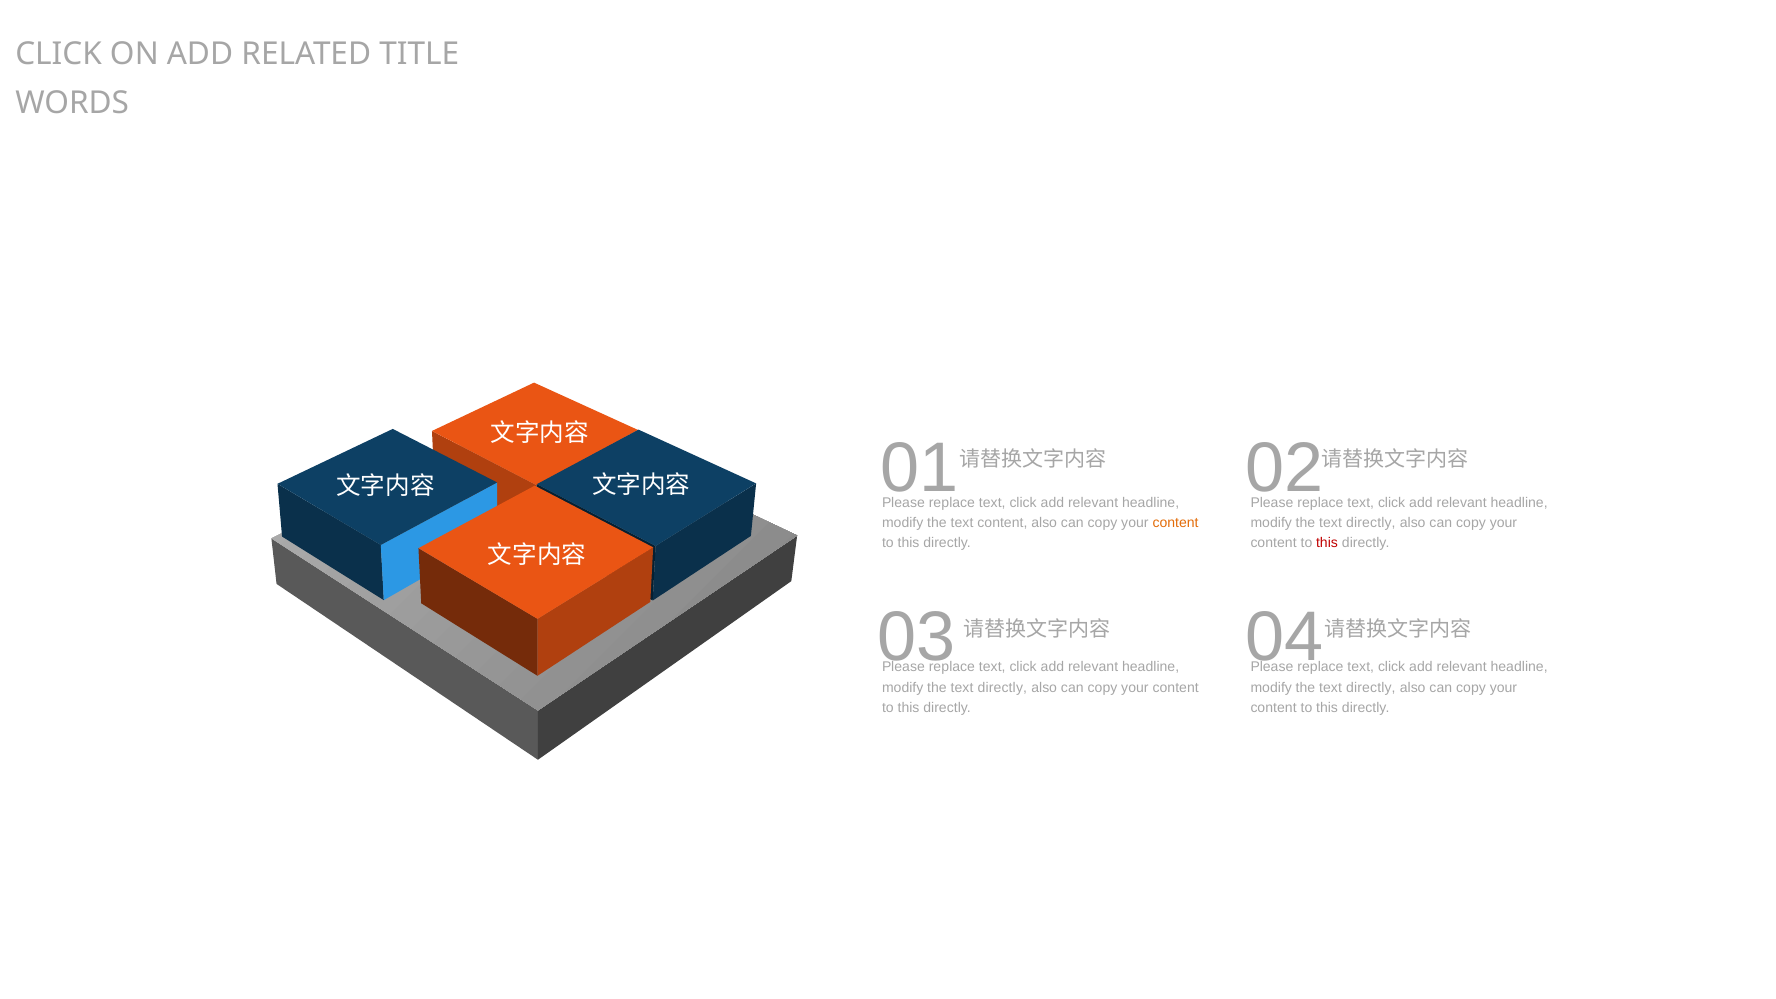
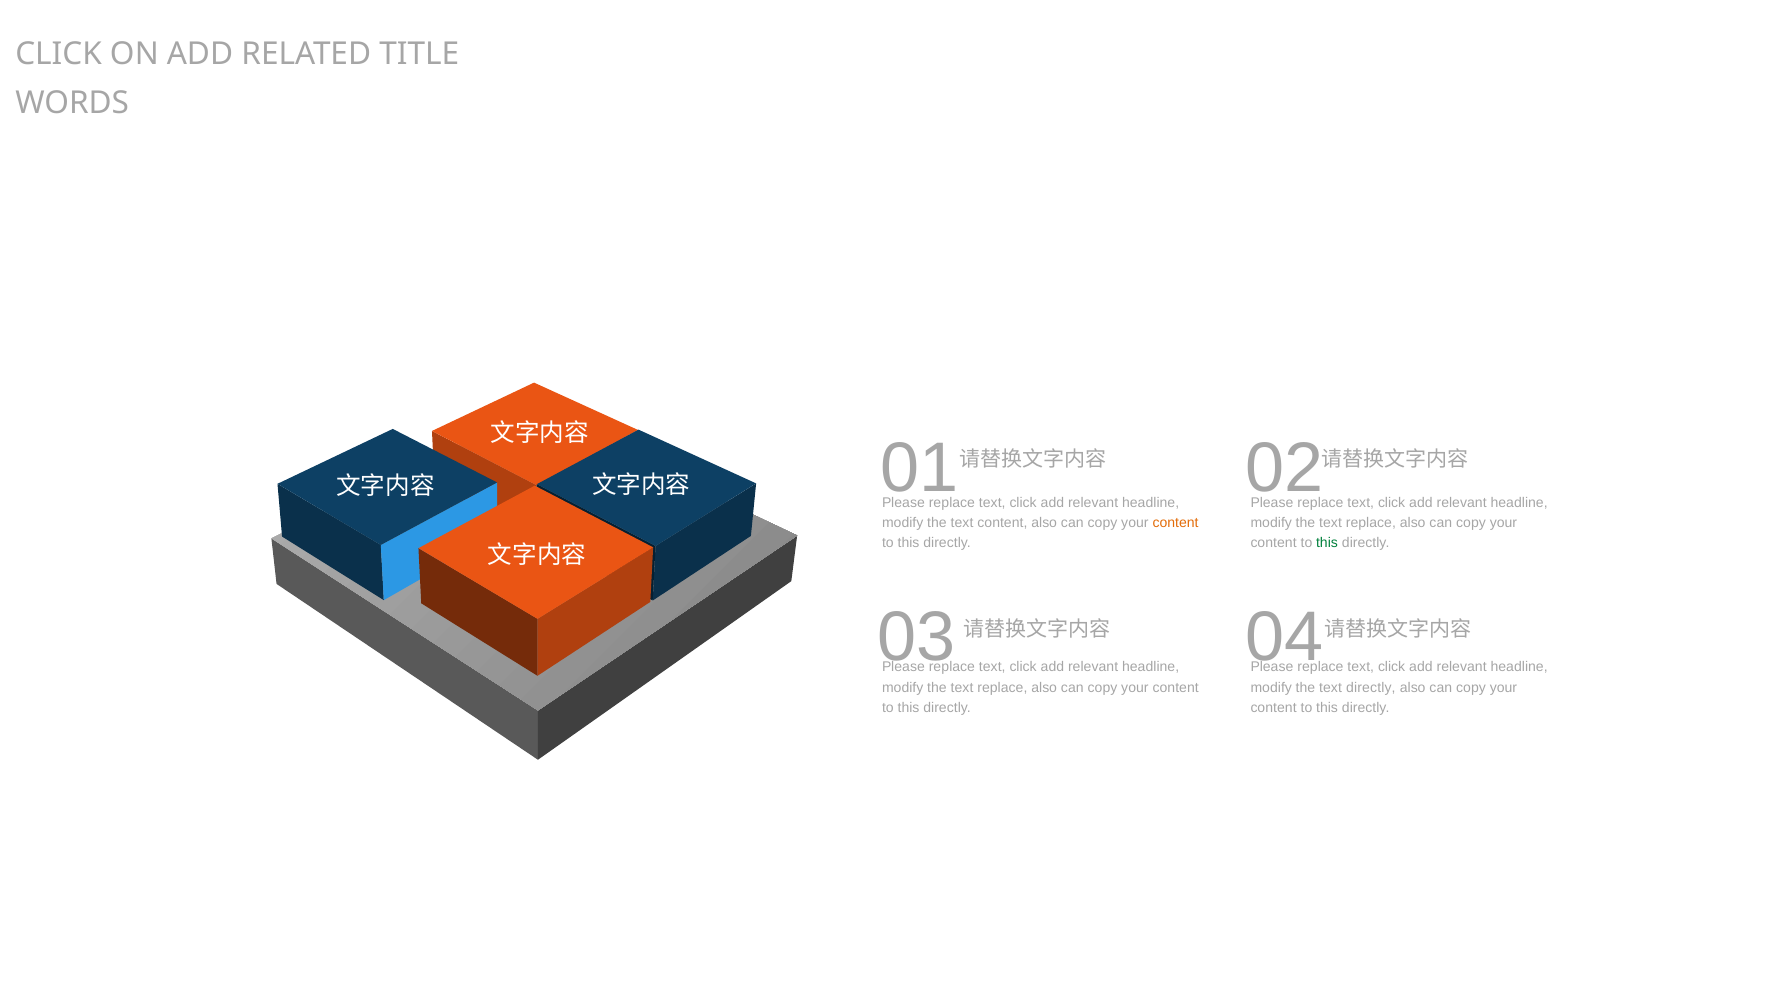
directly: directly -> replace (1371, 523)
this colour: red -> green (1327, 543)
directly: directly -> replace (1002, 687)
